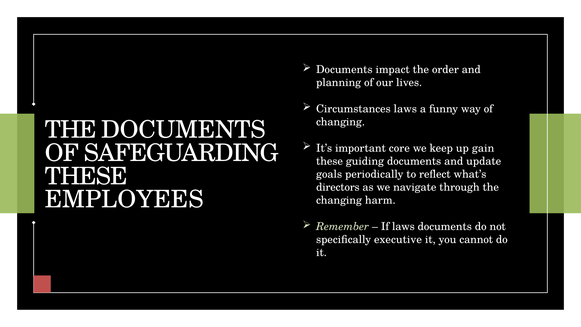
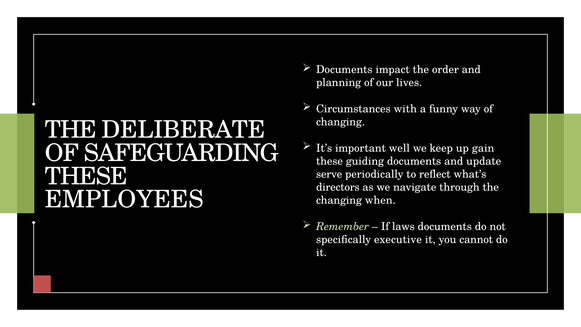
Circumstances laws: laws -> with (405, 109)
THE DOCUMENTS: DOCUMENTS -> DELIBERATE (183, 130)
core: core -> well (399, 148)
goals: goals -> serve (329, 174)
harm: harm -> when (380, 200)
